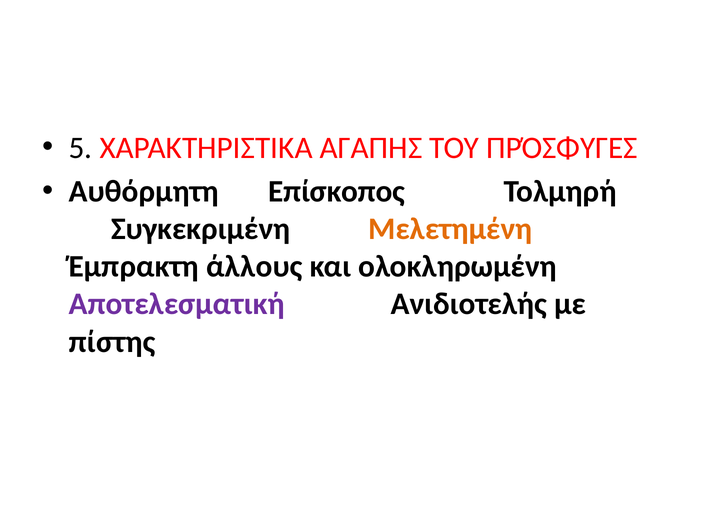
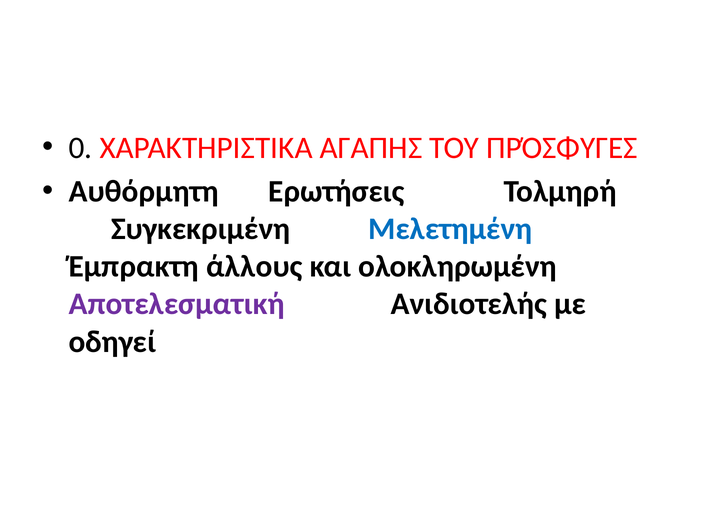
5: 5 -> 0 (81, 148)
Επίσκοπος: Επίσκοπος -> Ερωτήσεις (336, 192)
Μελετημένη colour: orange -> blue (450, 229)
πίστης: πίστης -> οδηγεί (112, 342)
